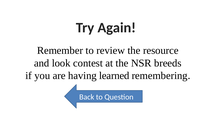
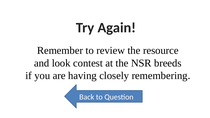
learned: learned -> closely (114, 76)
